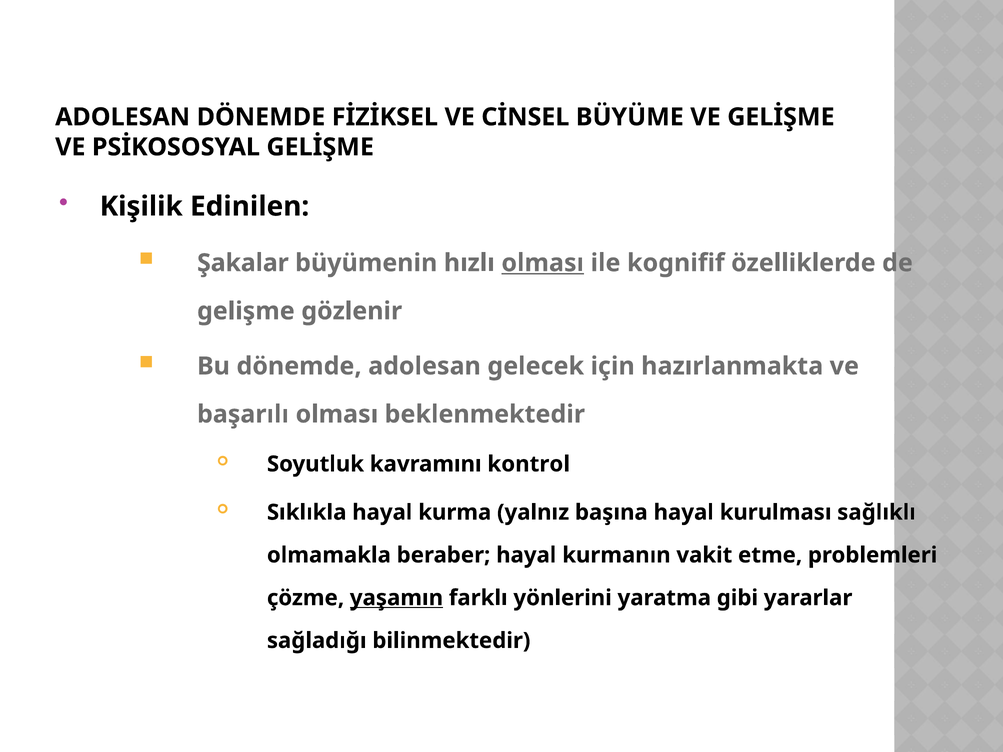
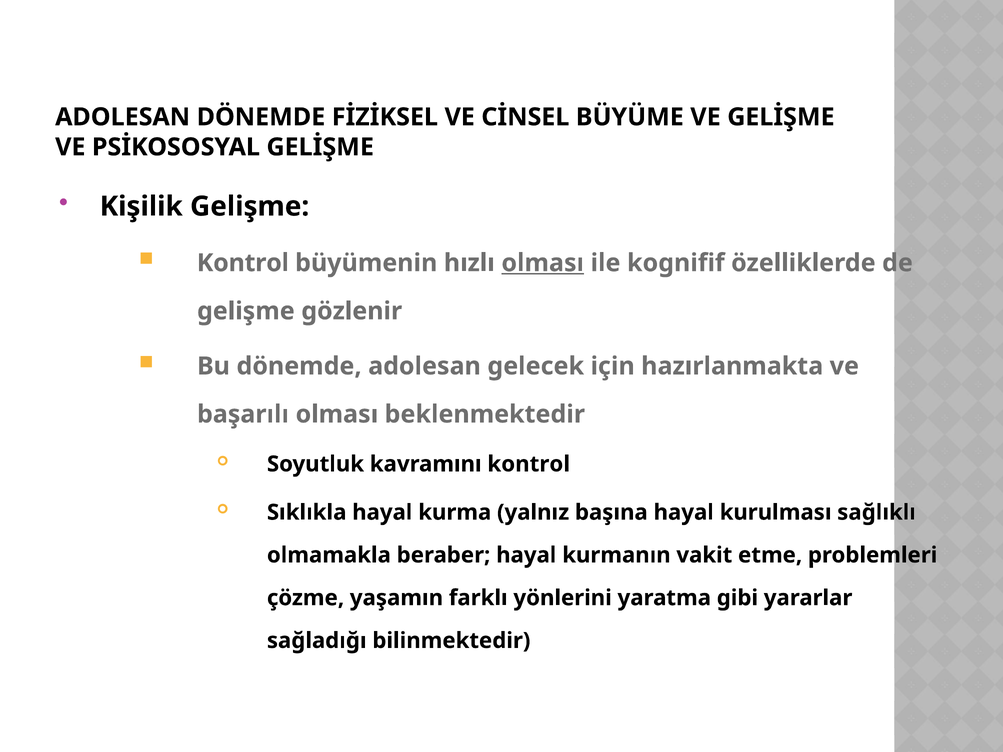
Kişilik Edinilen: Edinilen -> Gelişme (250, 206)
Şakalar: Şakalar -> Kontrol (243, 263)
yaşamın underline: present -> none (396, 598)
